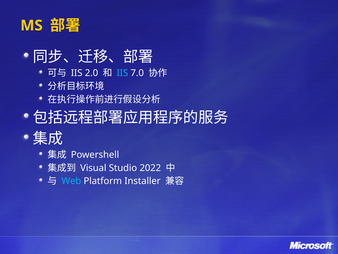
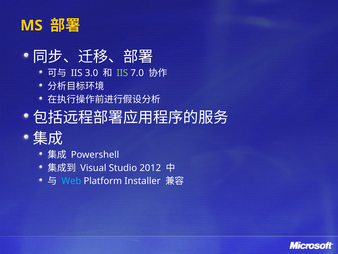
2.0: 2.0 -> 3.0 (92, 73)
IIS colour: light blue -> light green (122, 73)
2022: 2022 -> 2012 (150, 168)
